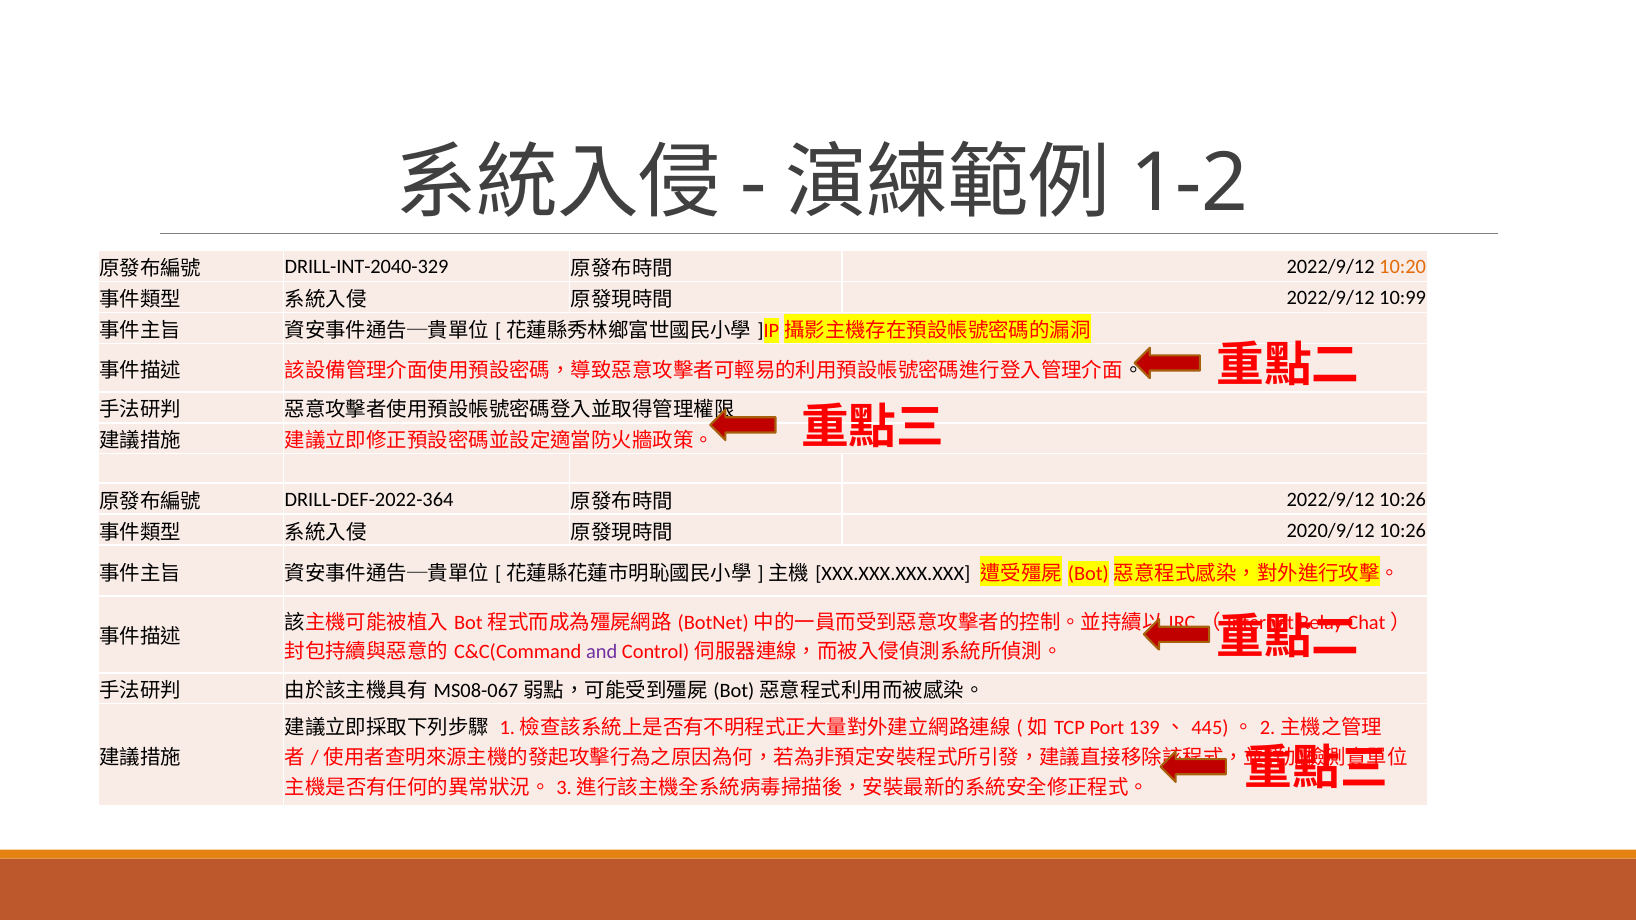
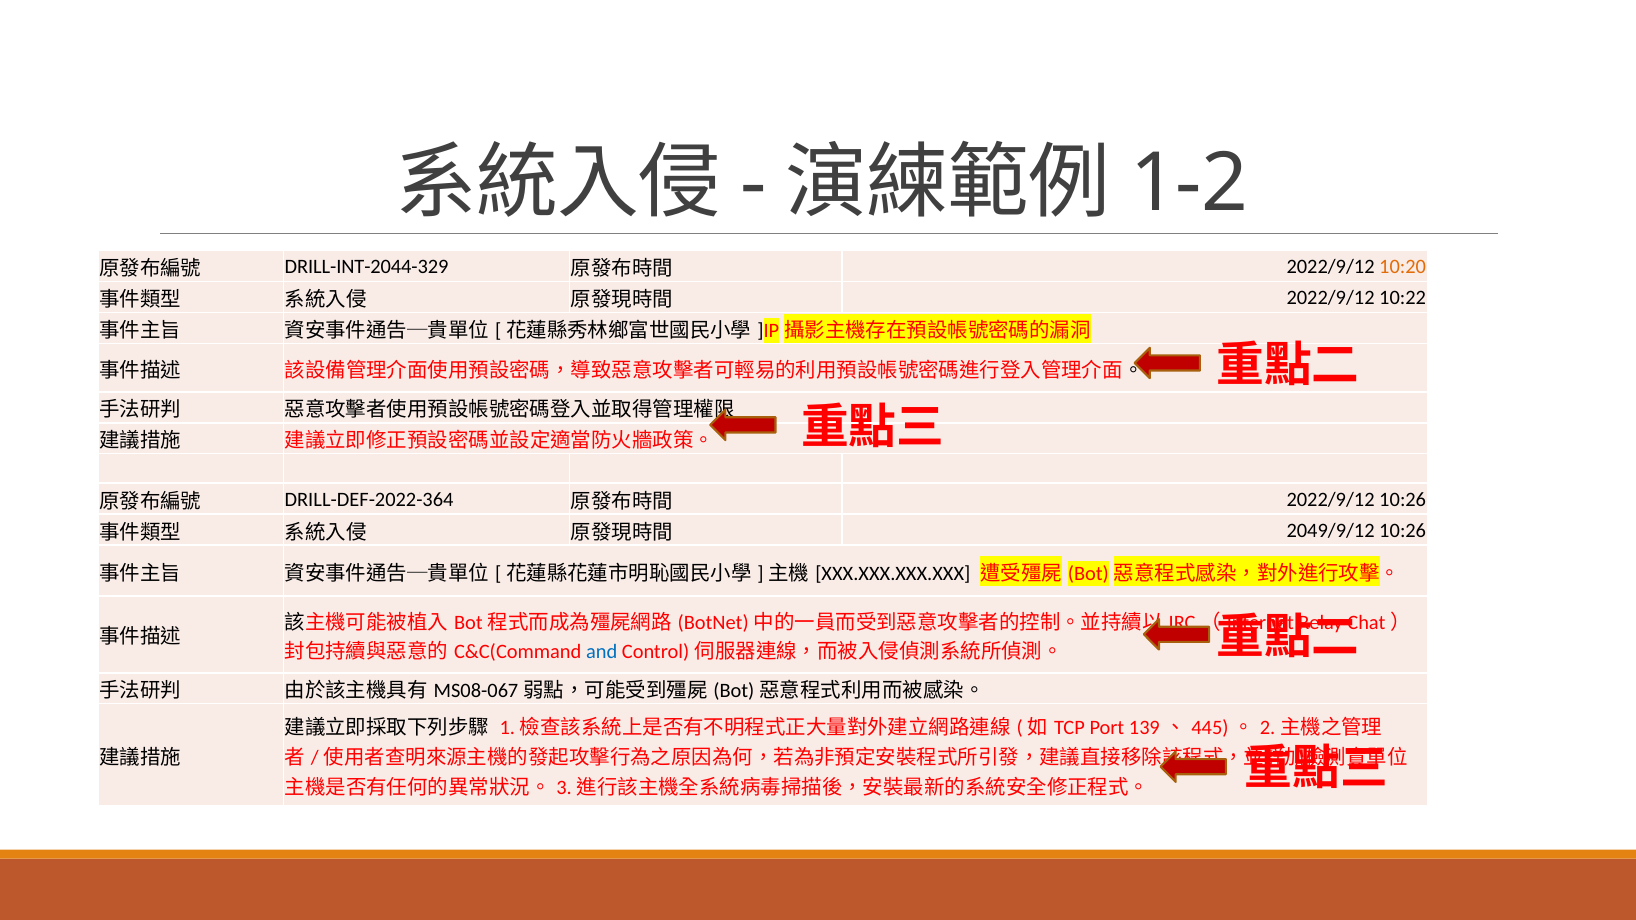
DRILL-INT-2040-329: DRILL-INT-2040-329 -> DRILL-INT-2044-329 (367, 267)
10:99: 10:99 -> 10:22 (1403, 298)
2020/9/12: 2020/9/12 -> 2049/9/12 (1331, 531)
and colour: purple -> blue (602, 652)
